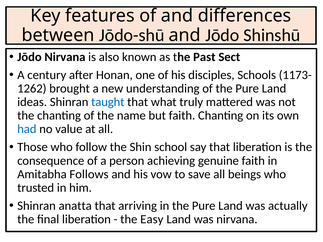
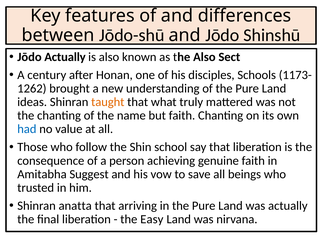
Jōdo Nirvana: Nirvana -> Actually (65, 57)
the Past: Past -> Also (204, 57)
taught colour: blue -> orange (108, 102)
Follows: Follows -> Suggest (89, 174)
